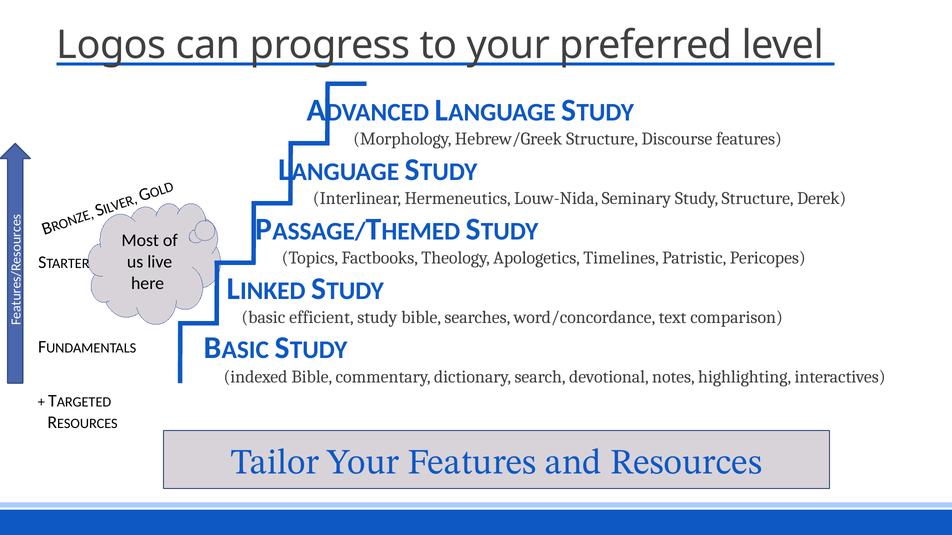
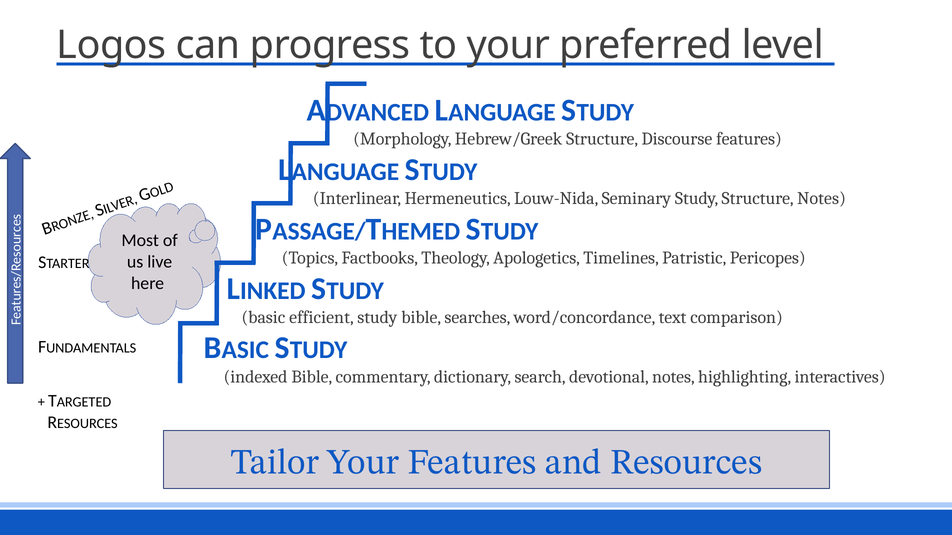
Structure Derek: Derek -> Notes (822, 199)
